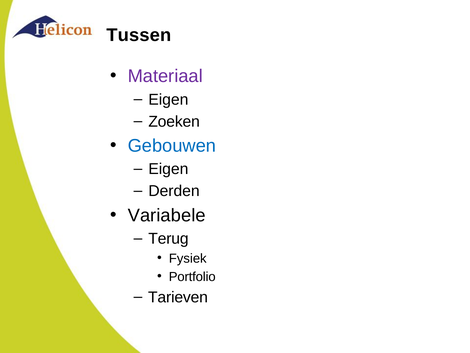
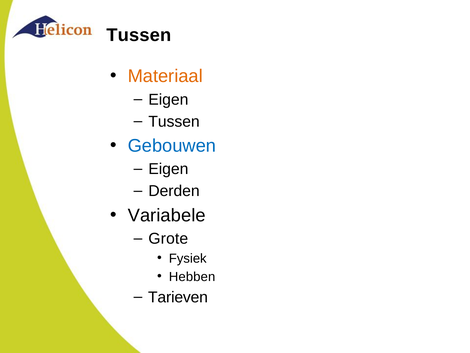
Materiaal colour: purple -> orange (165, 76)
Zoeken: Zoeken -> Tussen (174, 121)
Terug: Terug -> Grote (168, 238)
Portfolio: Portfolio -> Hebben (192, 276)
